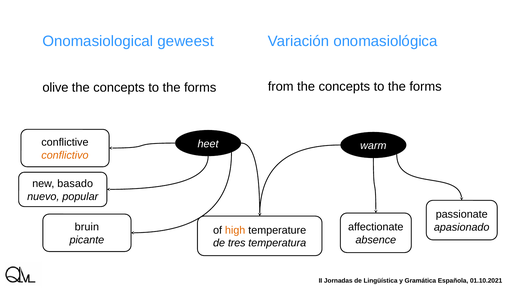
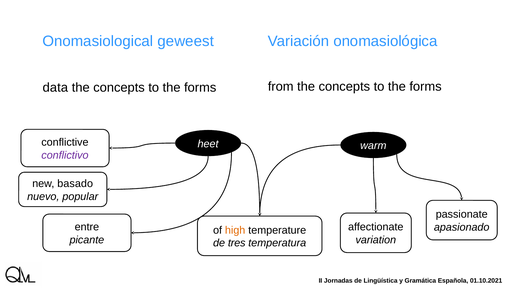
olive: olive -> data (55, 87)
conflictivo colour: orange -> purple (65, 155)
bruin: bruin -> entre (87, 227)
absence: absence -> variation (376, 240)
